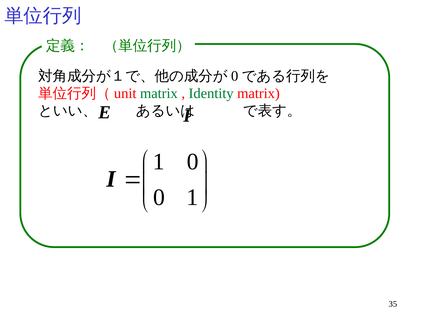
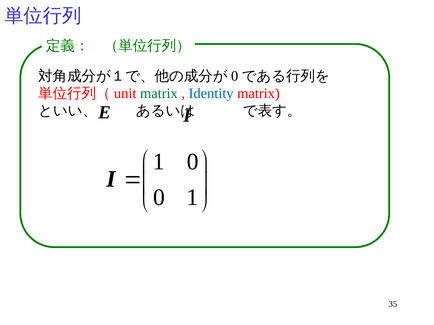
Identity colour: green -> blue (211, 94)
